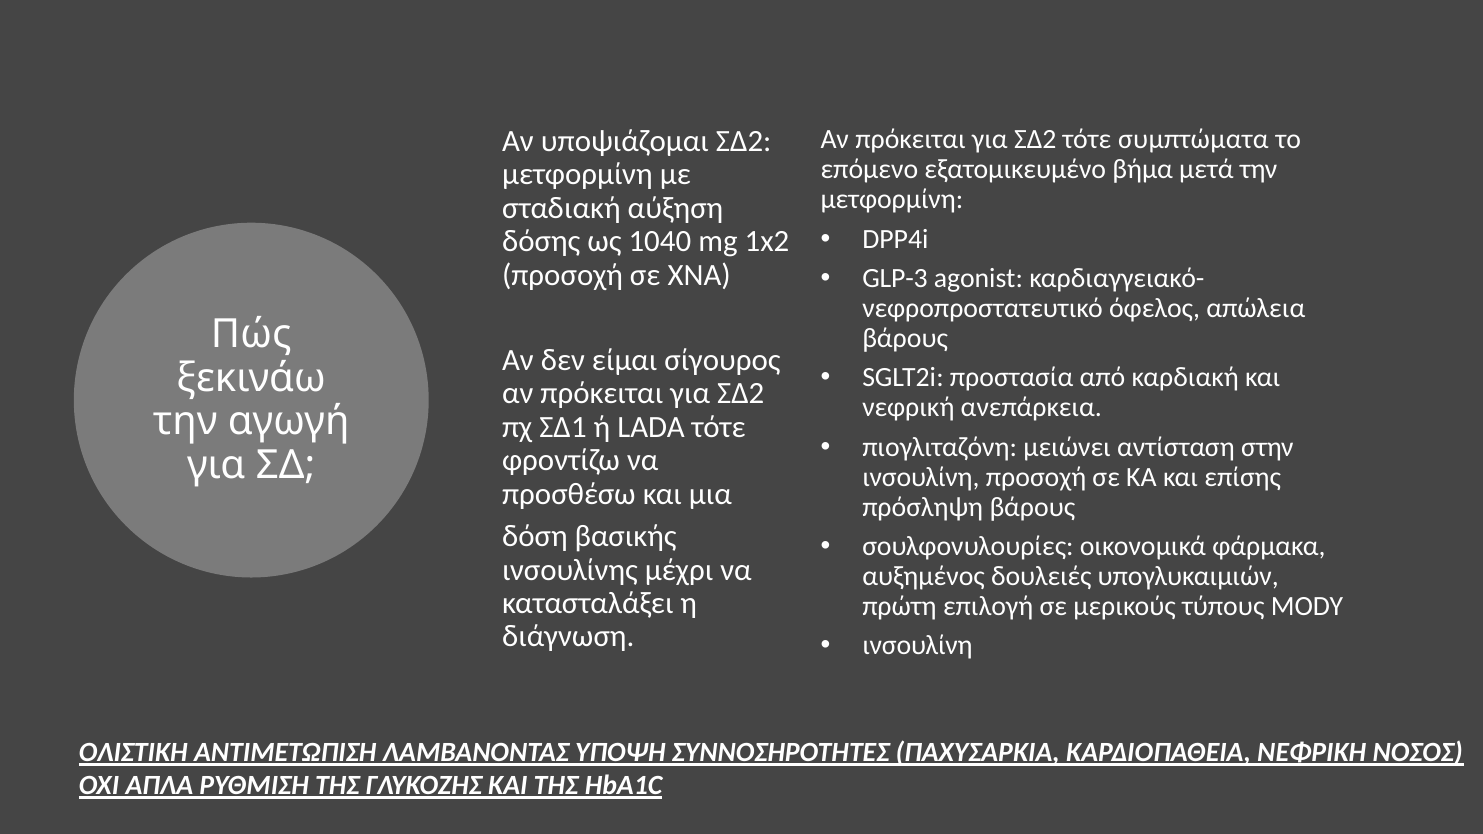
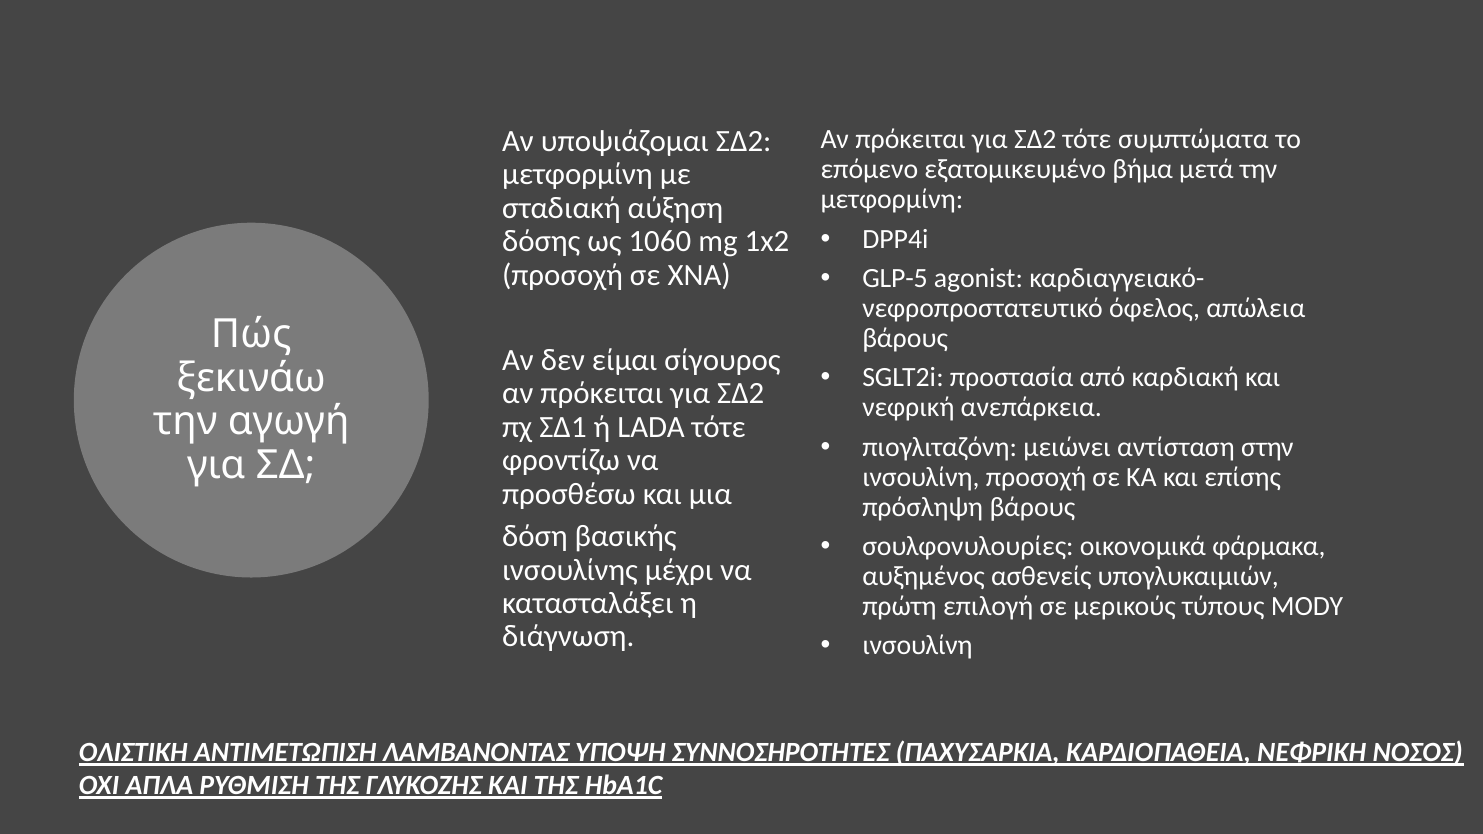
1040: 1040 -> 1060 (660, 242)
GLP-3: GLP-3 -> GLP-5 (895, 278)
δουλειές: δουλειές -> ασθενείς (1041, 577)
